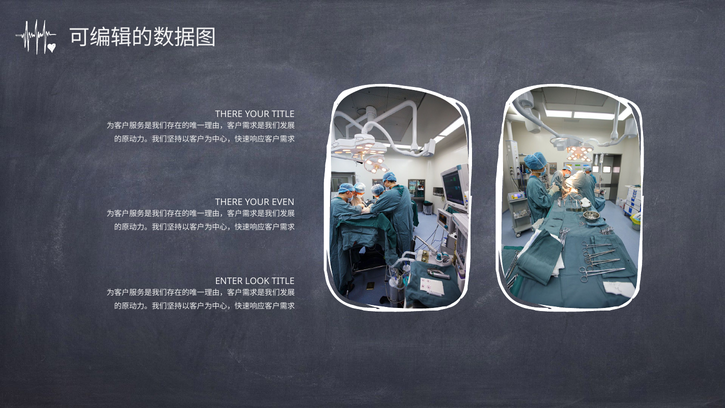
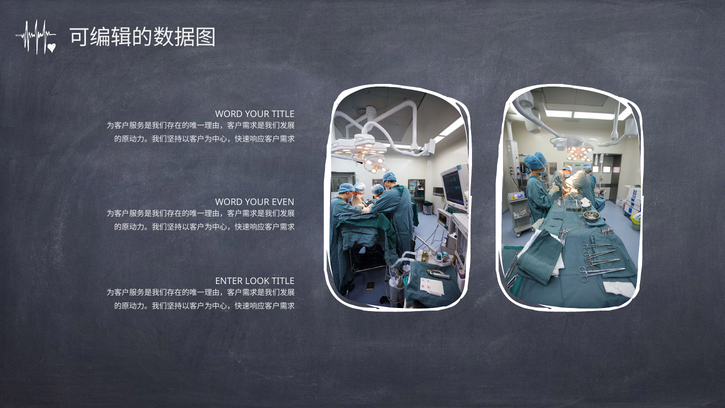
THERE: THERE -> WORD (229, 114)
THERE: THERE -> WORD (229, 202)
